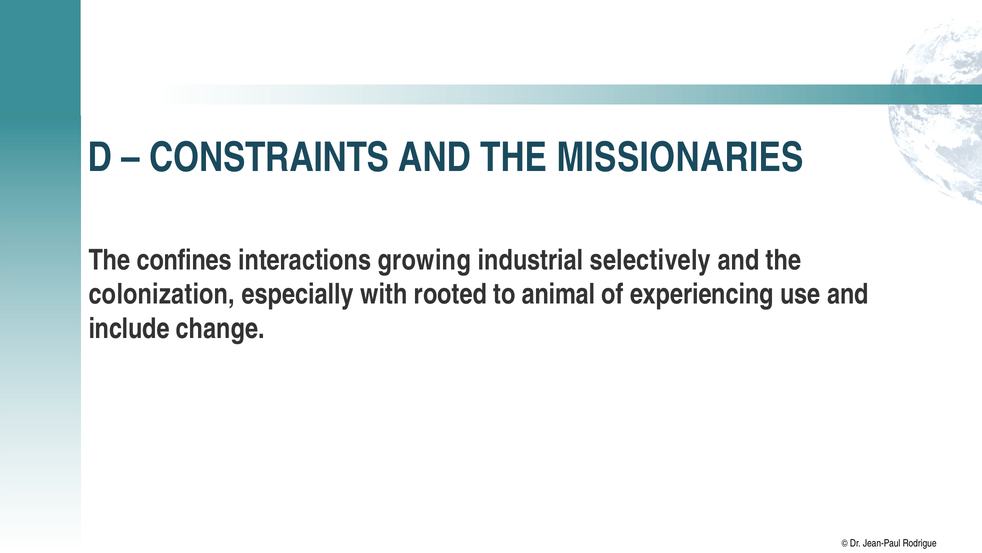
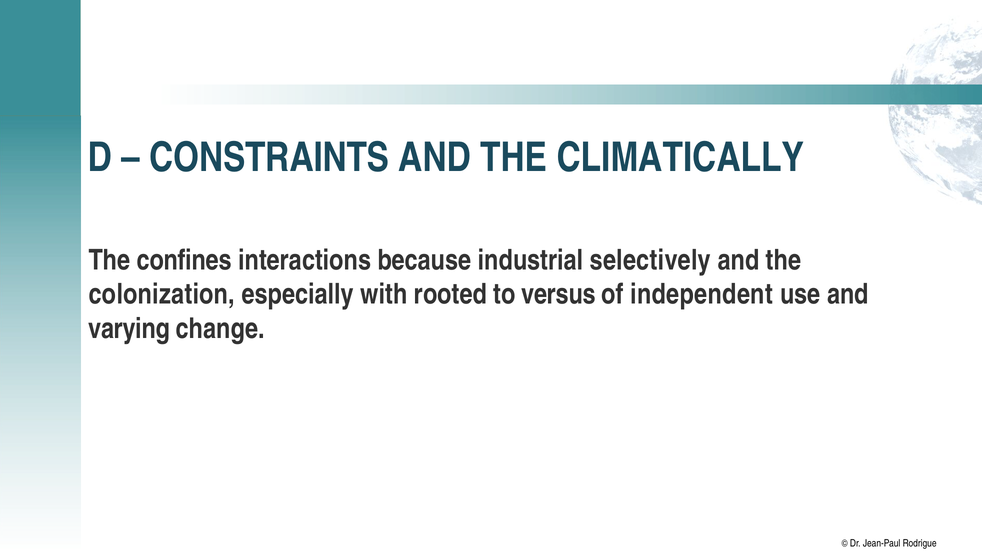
MISSIONARIES: MISSIONARIES -> CLIMATICALLY (680, 157)
growing: growing -> because (424, 260)
animal: animal -> versus (559, 294)
experiencing: experiencing -> independent (702, 294)
include: include -> varying (129, 329)
